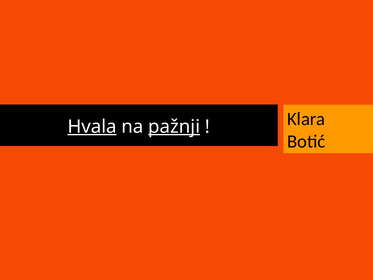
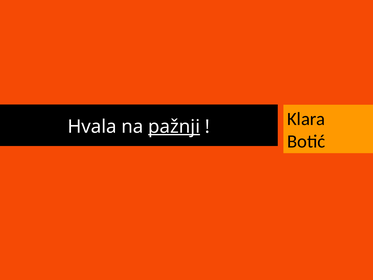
Hvala underline: present -> none (92, 126)
